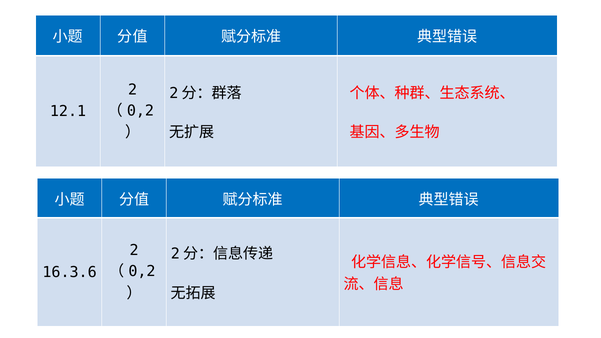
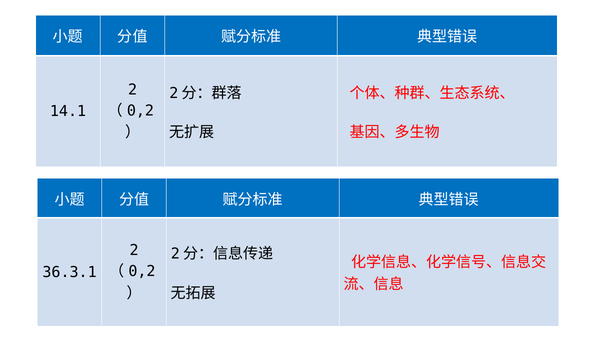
12.1: 12.1 -> 14.1 (68, 112)
16.3.6: 16.3.6 -> 36.3.1 (70, 272)
